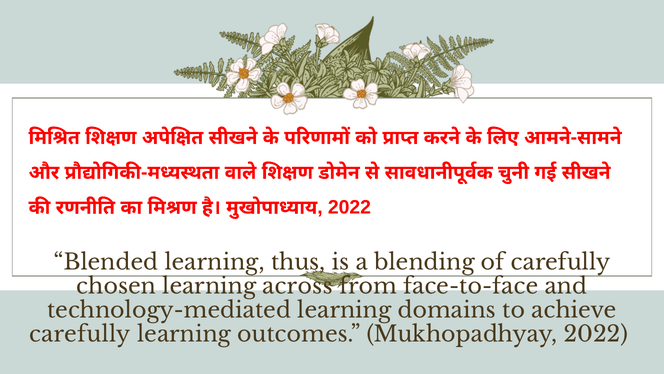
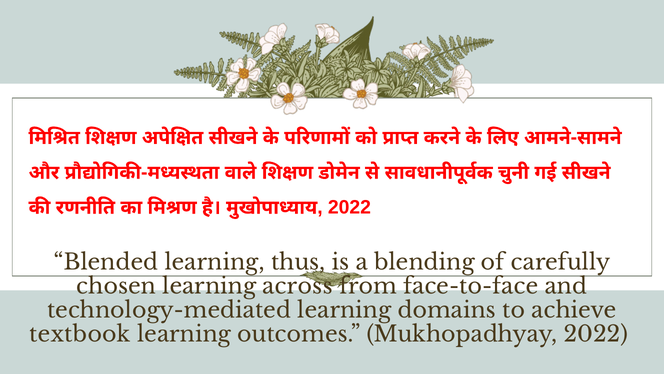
carefully: carefully -> textbook (80, 334)
